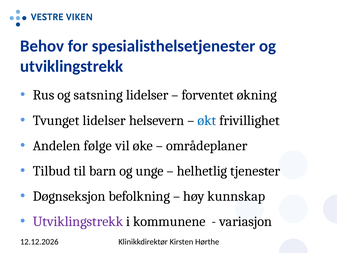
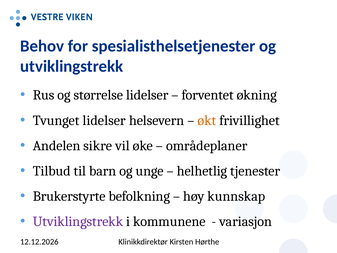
satsning: satsning -> størrelse (98, 95)
økt colour: blue -> orange (207, 120)
følge: følge -> sikre (98, 146)
Døgnseksjon: Døgnseksjon -> Brukerstyrte (69, 196)
